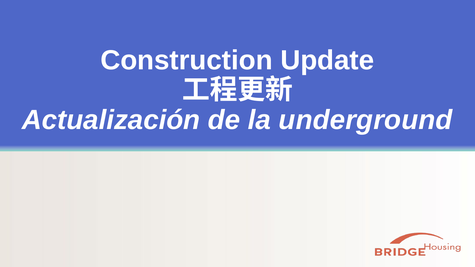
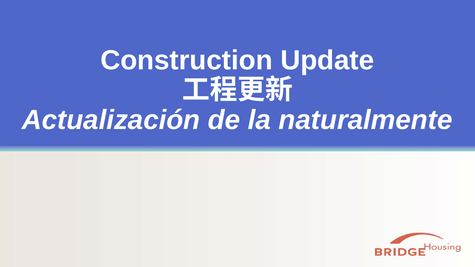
underground: underground -> naturalmente (366, 120)
